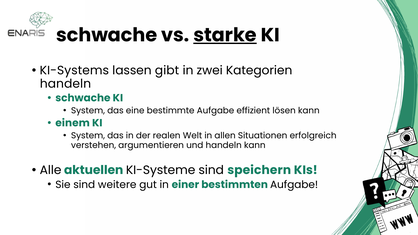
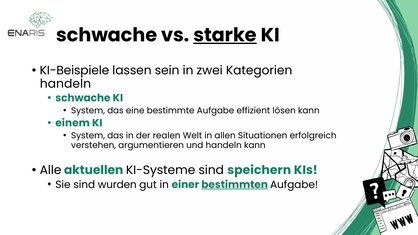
KI-Systems: KI-Systems -> KI-Beispiele (74, 71)
gibt: gibt -> sein (167, 71)
weitere: weitere -> wurden (117, 185)
bestimmten underline: none -> present (235, 185)
